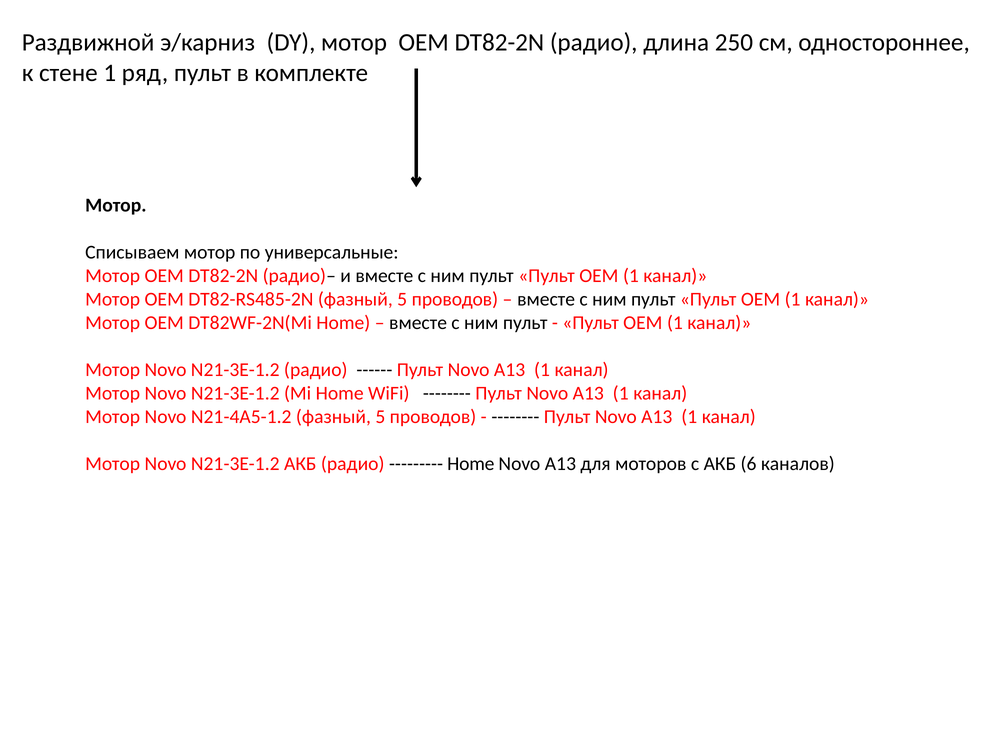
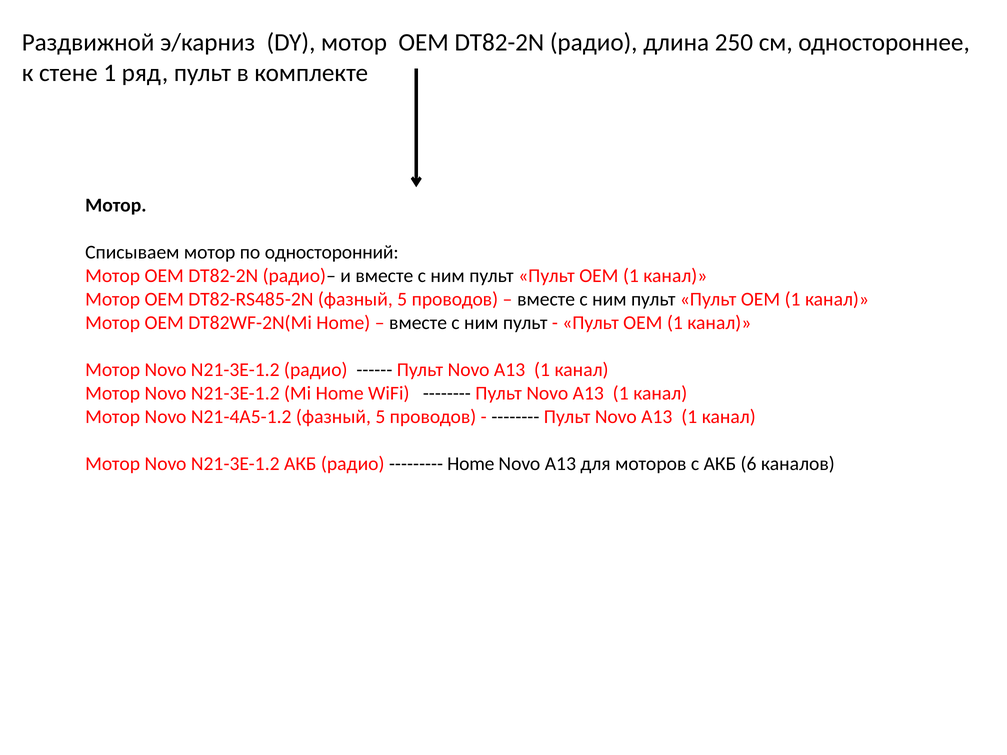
универсальные: универсальные -> односторонний (332, 252)
